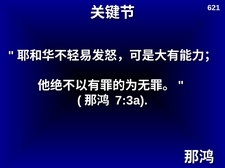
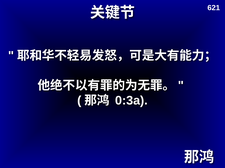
7:3a: 7:3a -> 0:3a (131, 101)
